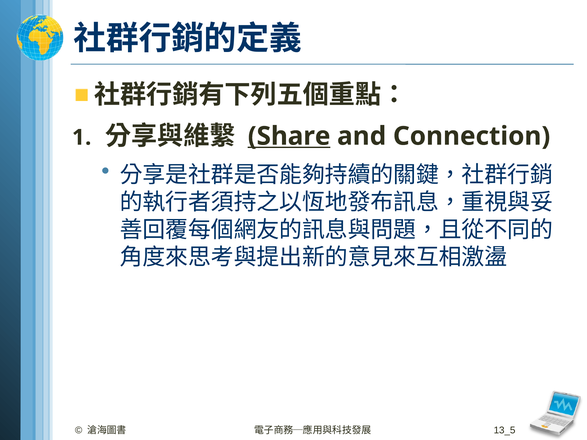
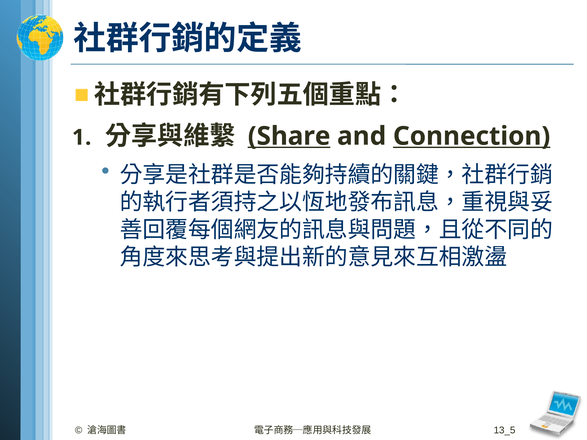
Connection underline: none -> present (472, 136)
